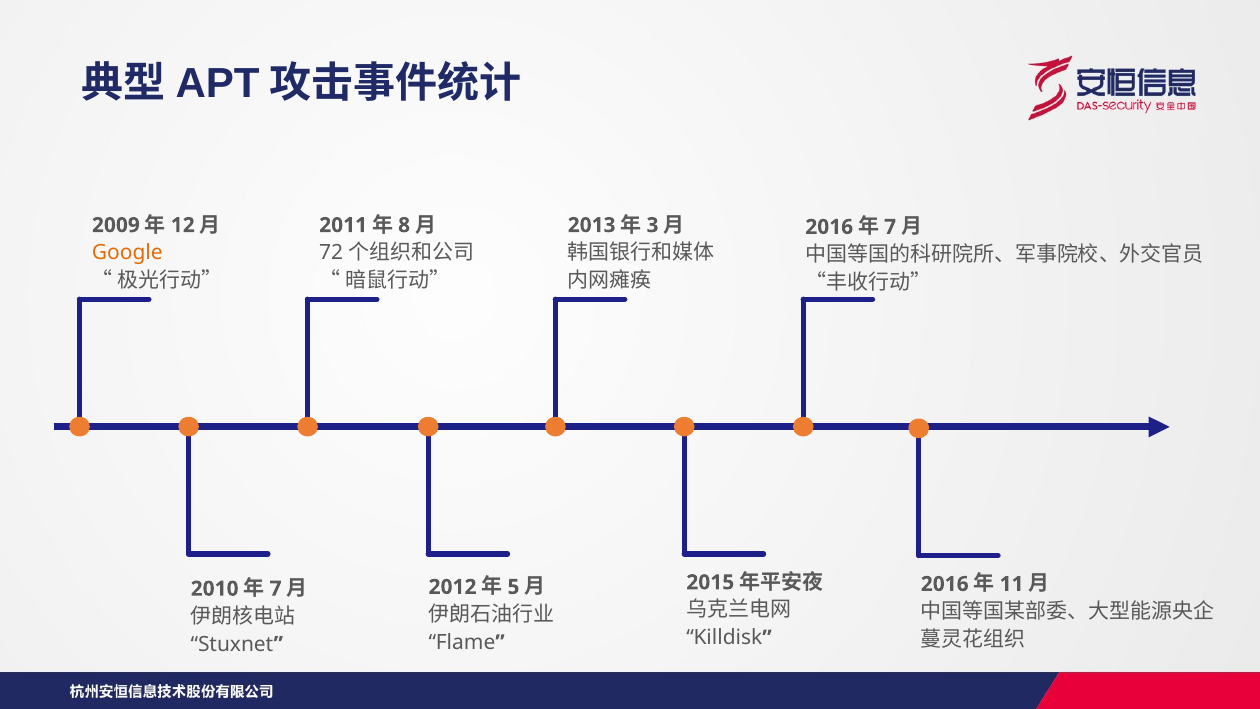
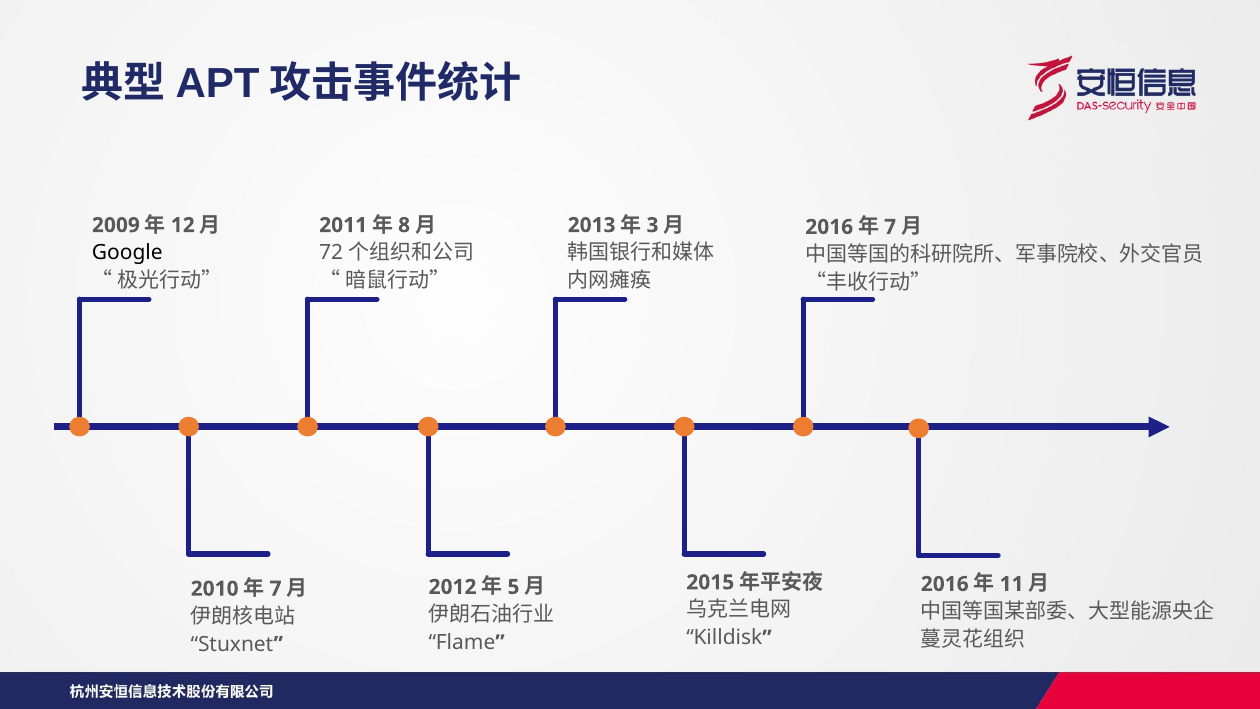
Google colour: orange -> black (127, 253)
